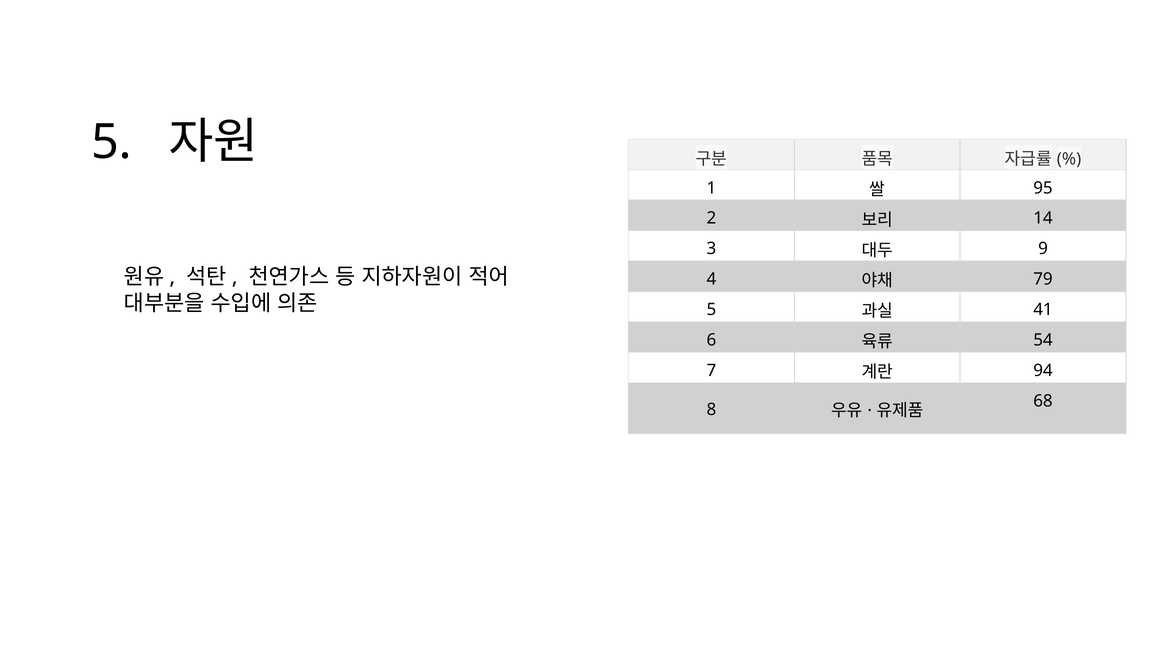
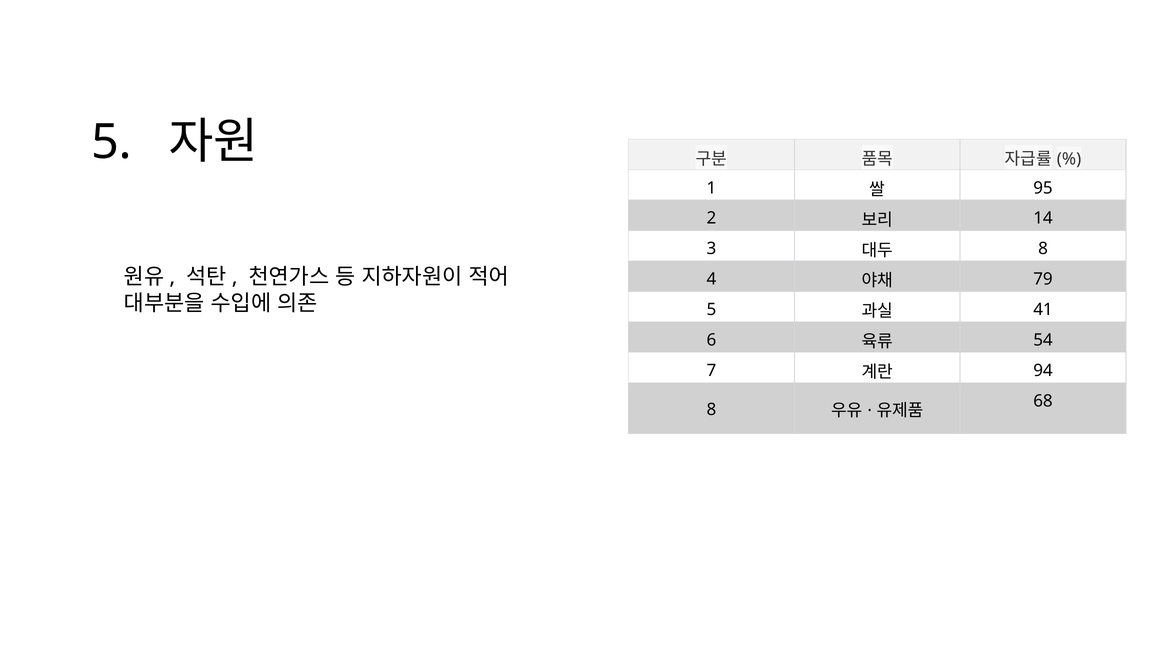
9: 9 -> 8 (1043, 249)
